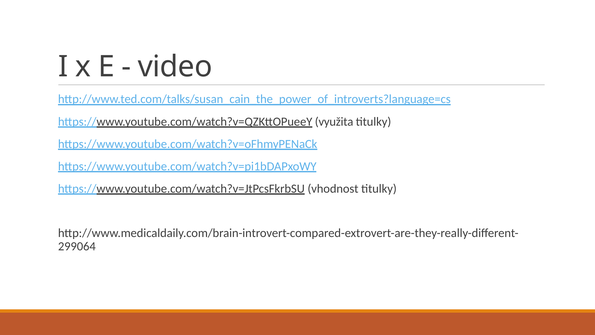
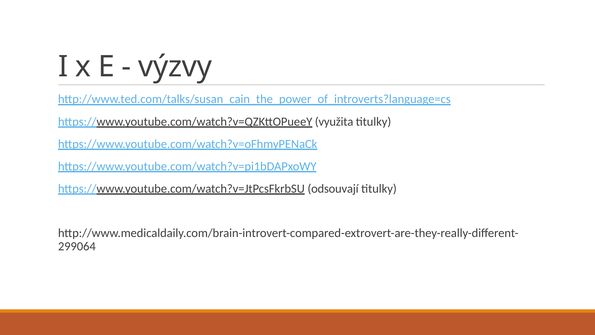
video: video -> výzvy (175, 67)
vhodnost: vhodnost -> odsouvají (333, 189)
